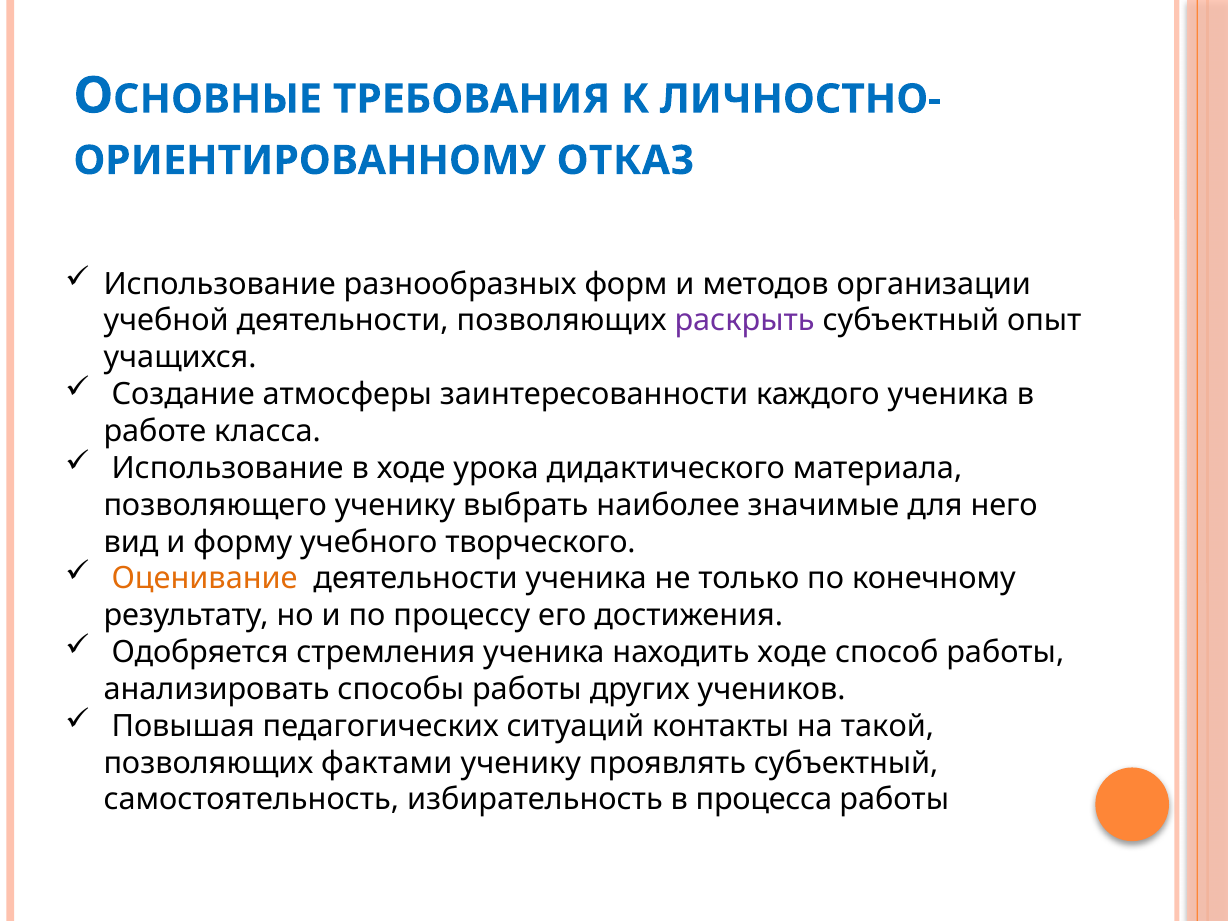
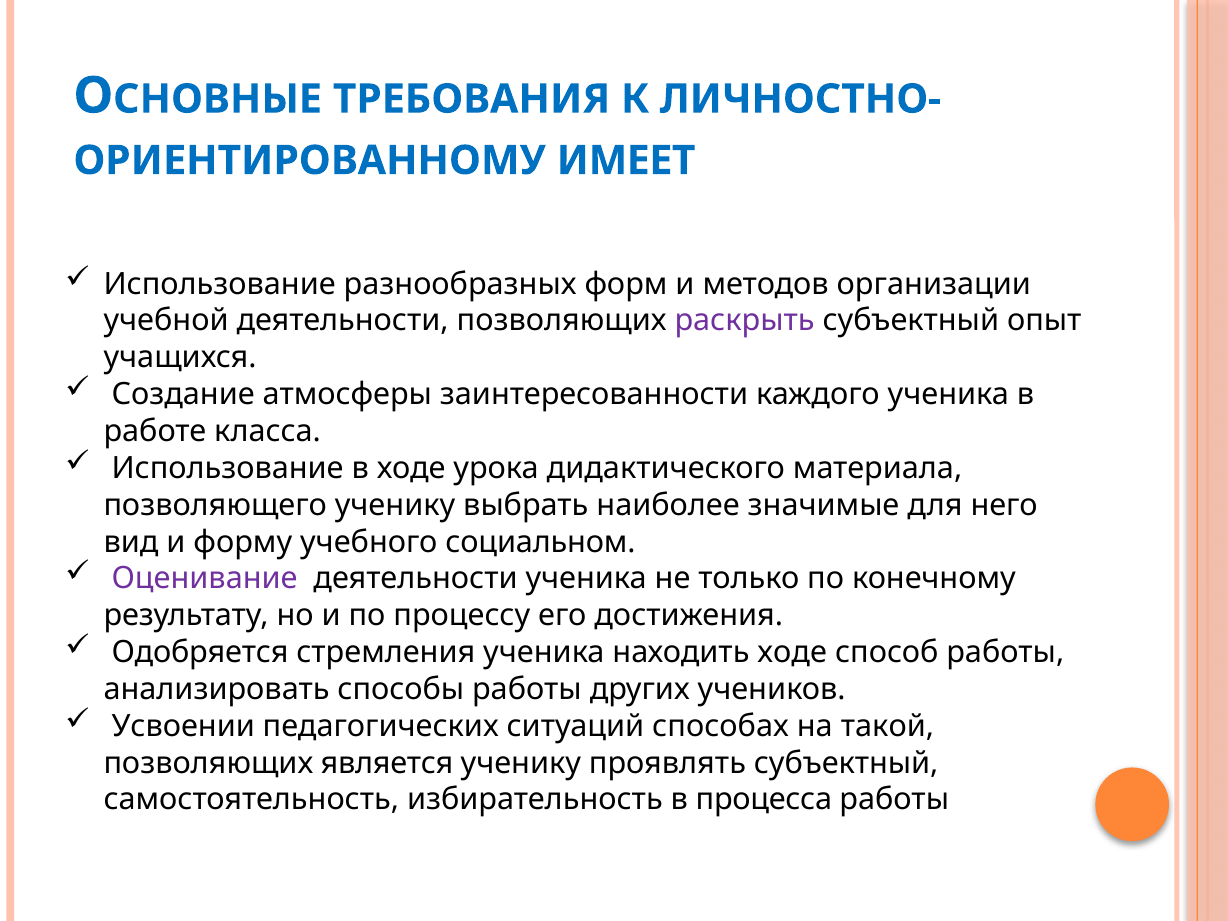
ОТКАЗ: ОТКАЗ -> ИМЕЕТ (626, 161)
творческого: творческого -> социальном (540, 542)
Оценивание colour: orange -> purple (205, 579)
Повышая: Повышая -> Усвоении (183, 726)
контакты: контакты -> способах (721, 726)
фактами: фактами -> является (387, 763)
